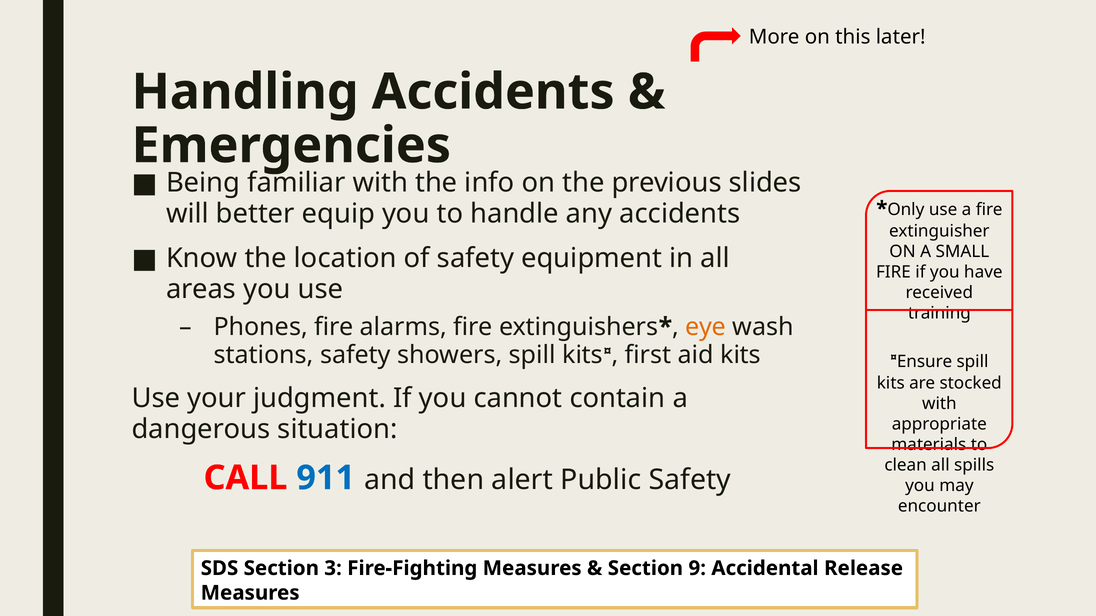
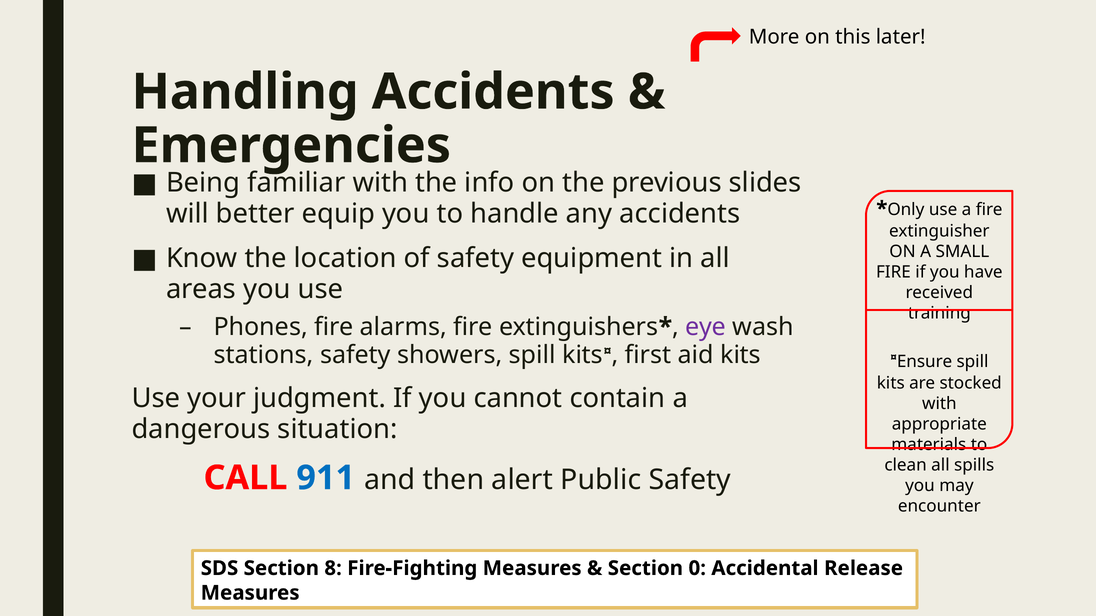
eye colour: orange -> purple (706, 327)
3: 3 -> 8 (333, 569)
9: 9 -> 0 (697, 569)
